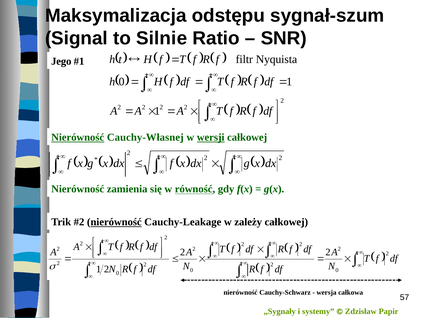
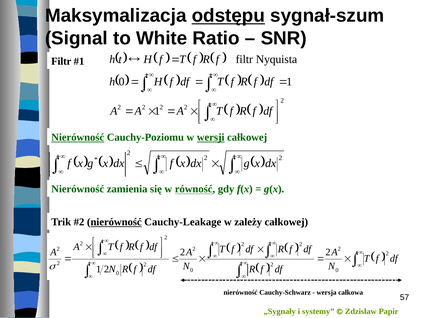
odstępu underline: none -> present (228, 16)
Silnie: Silnie -> White (162, 38)
Jego: Jego -> Filtr (61, 61)
Cauchy-Własnej: Cauchy-Własnej -> Cauchy-Poziomu (145, 137)
